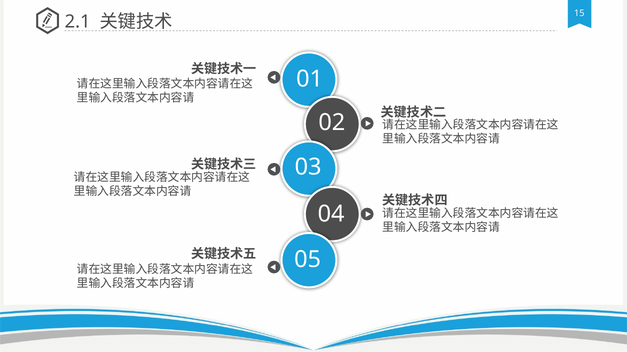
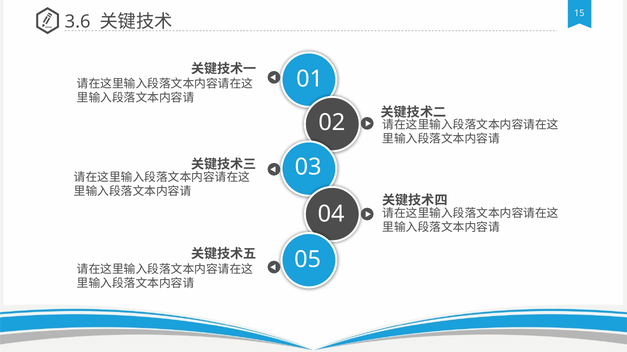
2.1: 2.1 -> 3.6 (78, 22)
